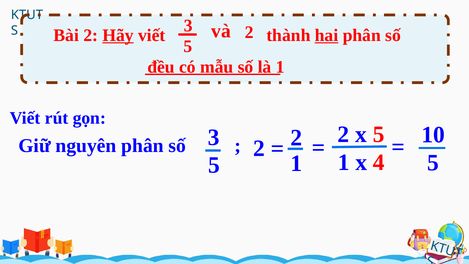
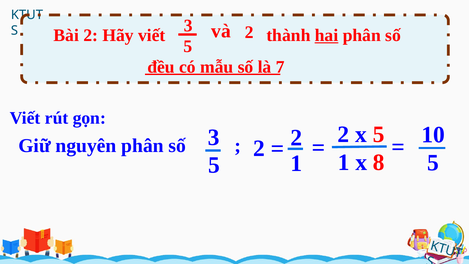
Hãy underline: present -> none (118, 35)
là 1: 1 -> 7 (280, 67)
4: 4 -> 8 (379, 162)
